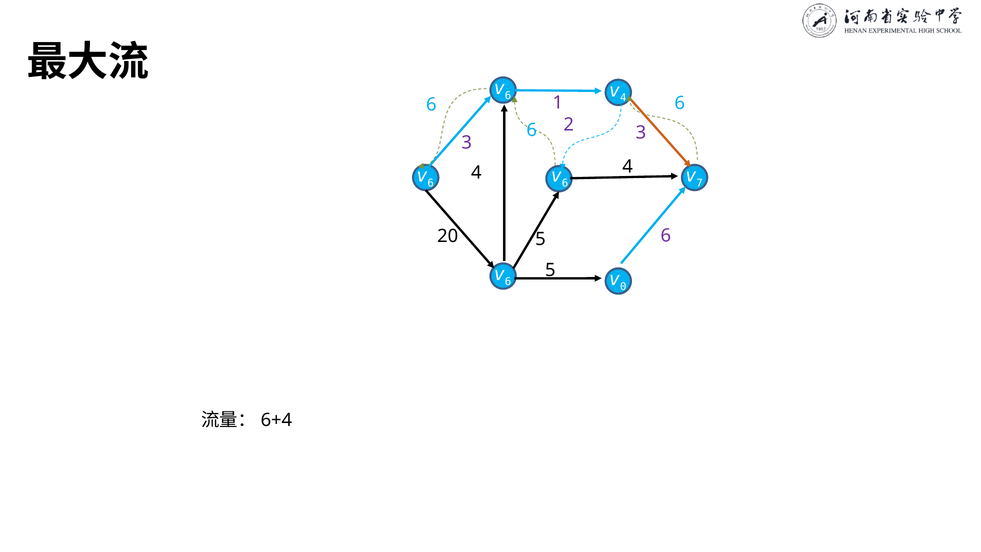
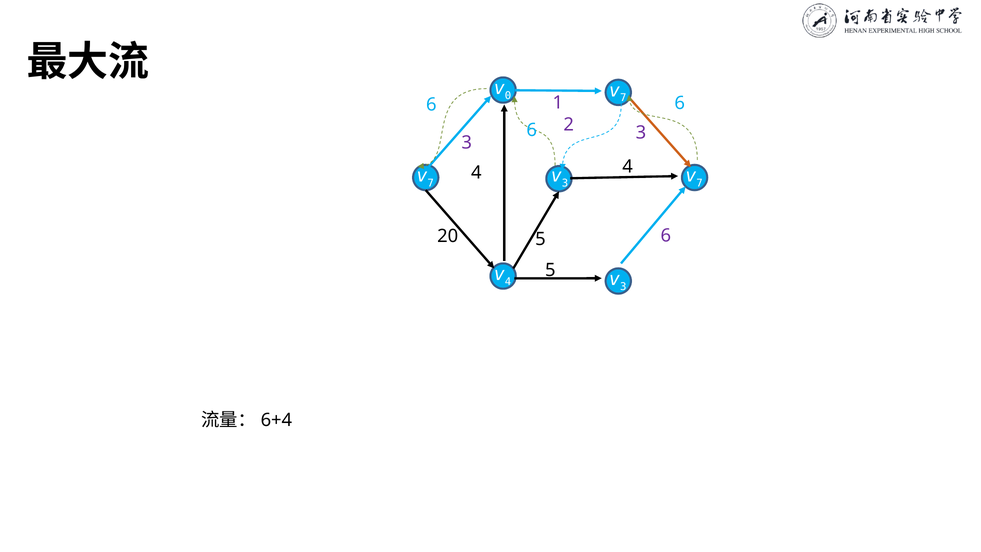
6: 6 -> 0 (508, 96)
4: 4 -> 7 (623, 98)
6: 6 -> 7 (431, 183)
6: 6 -> 3 (565, 183)
6: 6 -> 4 (508, 281)
0: 0 -> 3 (623, 286)
